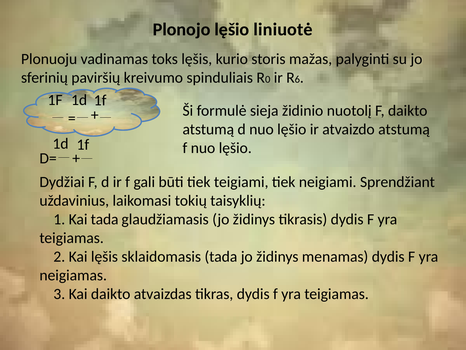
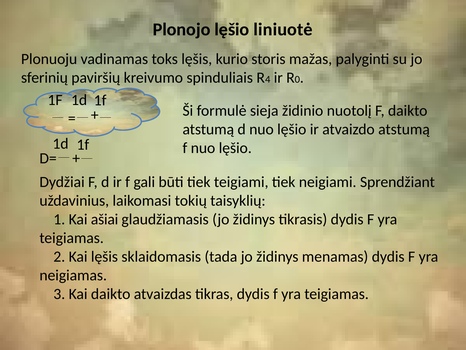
0: 0 -> 4 (268, 79)
6: 6 -> 0 (297, 79)
Kai tada: tada -> ašiai (105, 219)
